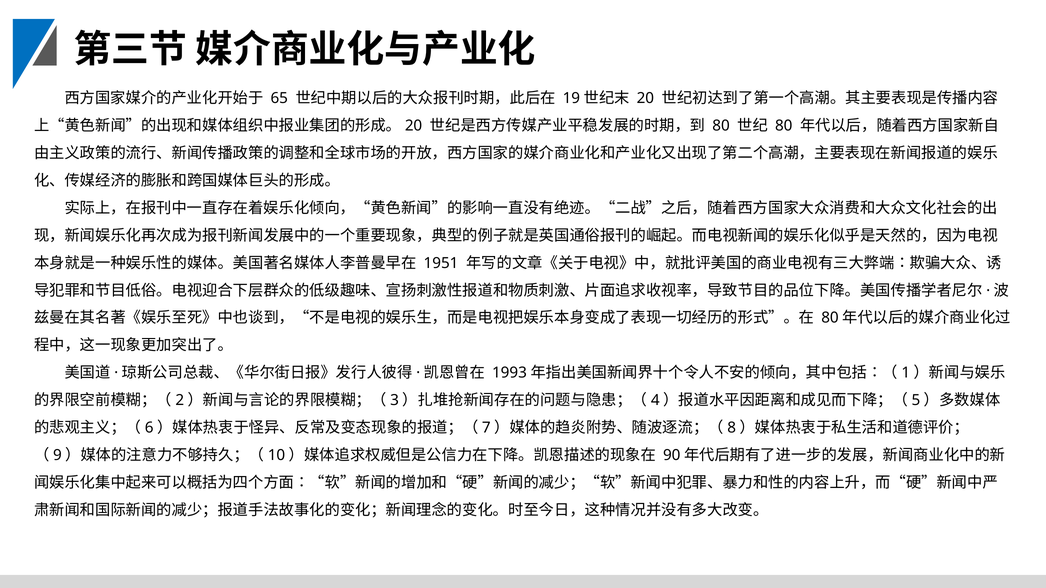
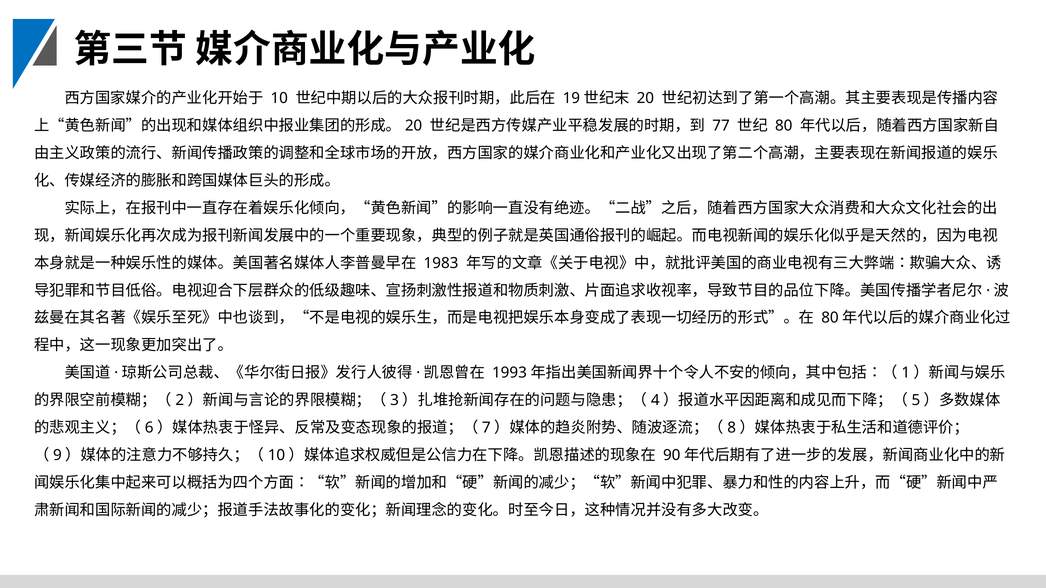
65: 65 -> 10 (279, 98)
80: 80 -> 77 (721, 126)
1951: 1951 -> 1983 (441, 263)
